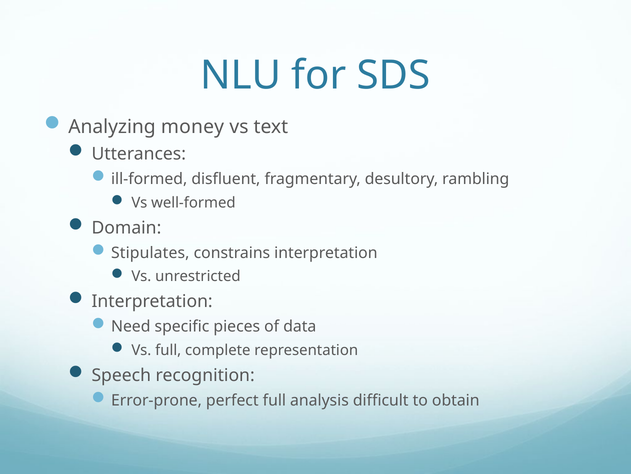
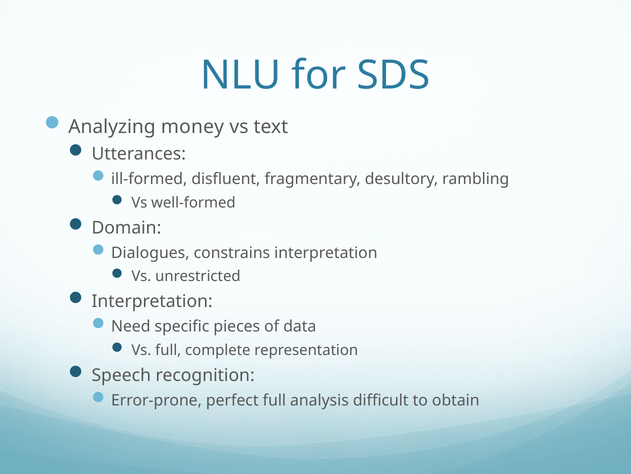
Stipulates: Stipulates -> Dialogues (150, 253)
